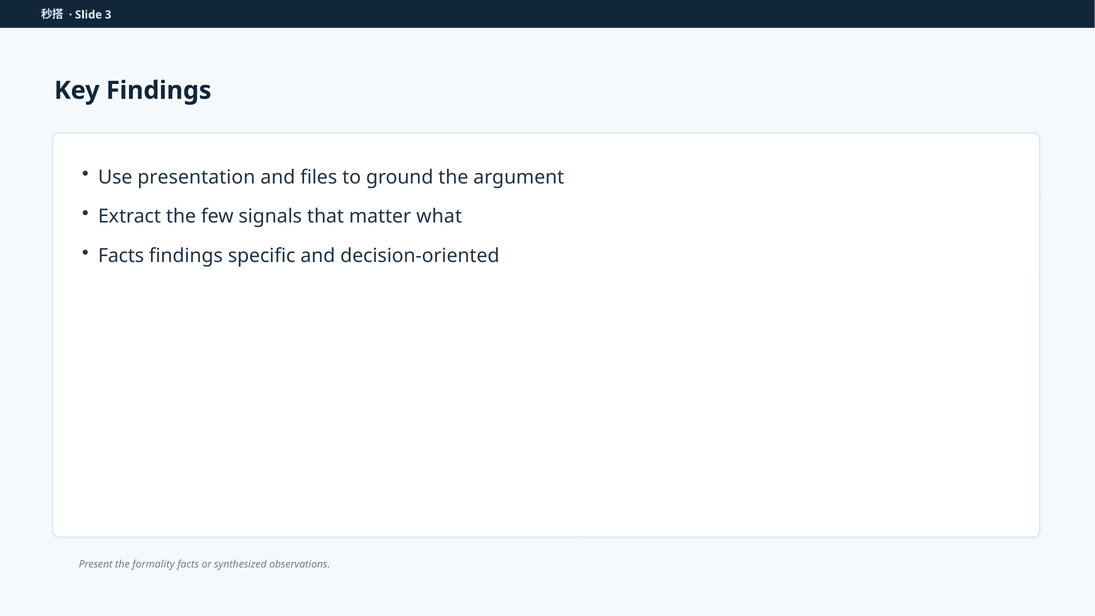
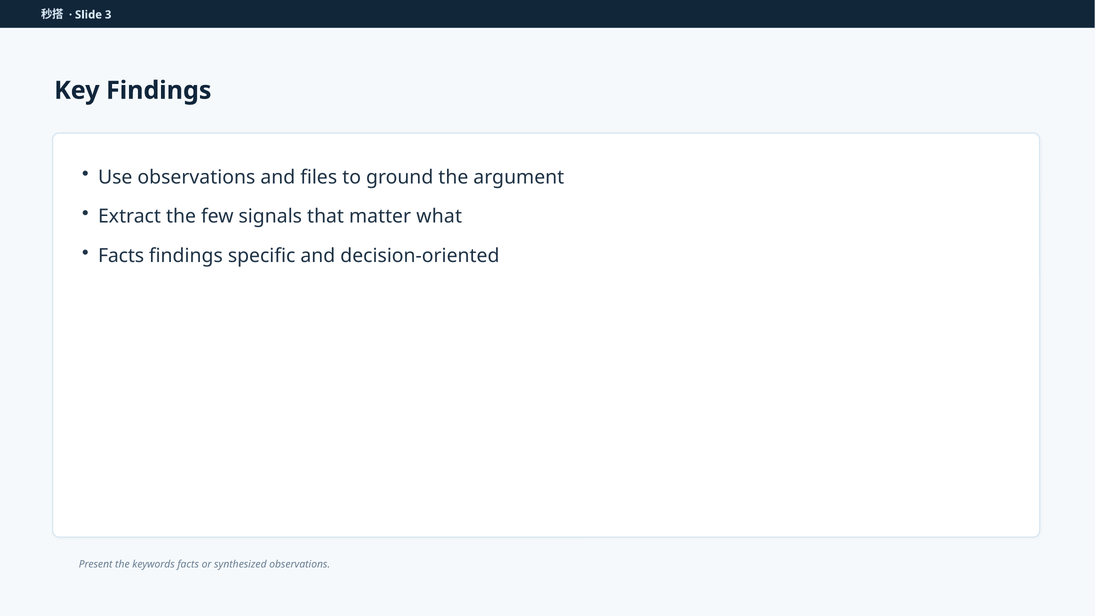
Use presentation: presentation -> observations (196, 177)
formality: formality -> keywords (154, 564)
